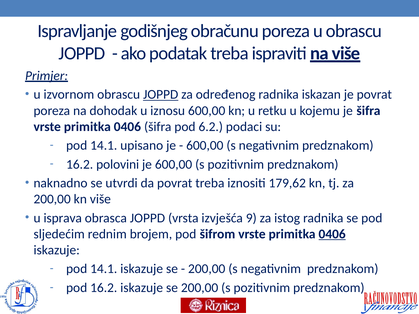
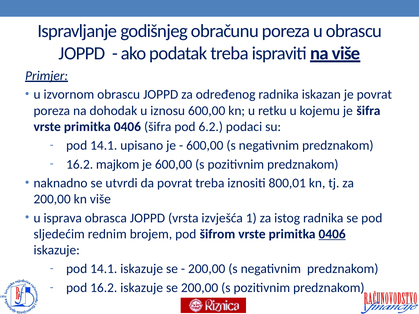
JOPPD underline: present -> none (161, 95)
polovini: polovini -> majkom (118, 164)
179,62: 179,62 -> 800,01 (287, 183)
9: 9 -> 1 (251, 218)
